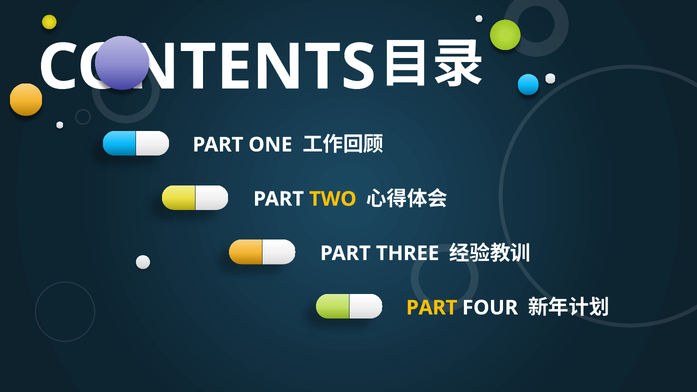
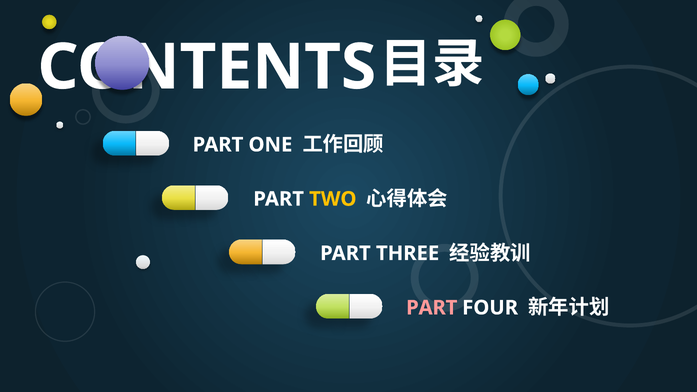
PART colour: yellow -> pink (432, 308)
